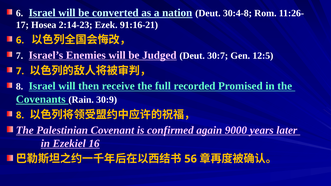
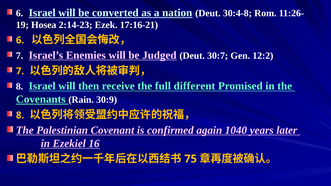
17: 17 -> 19 (22, 25)
91:16-21: 91:16-21 -> 17:16-21 (139, 25)
12:5: 12:5 -> 12:2 (263, 56)
recorded: recorded -> different (194, 86)
9000: 9000 -> 1040 (236, 130)
56: 56 -> 75 (191, 159)
